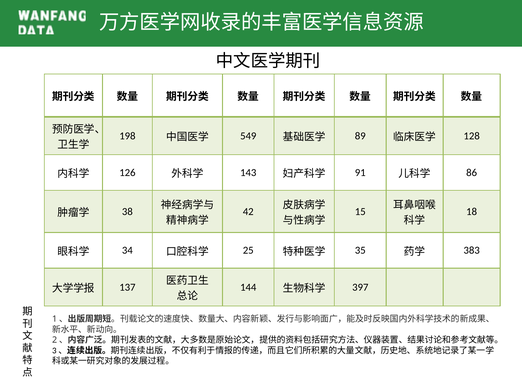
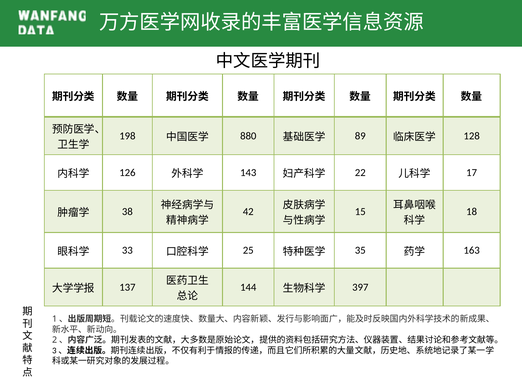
549: 549 -> 880 (248, 136)
91: 91 -> 22 (360, 172)
86: 86 -> 17 (472, 172)
34: 34 -> 33 (127, 250)
383: 383 -> 163 (472, 250)
